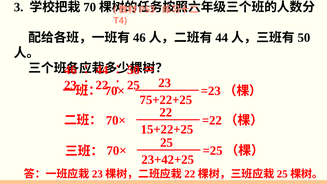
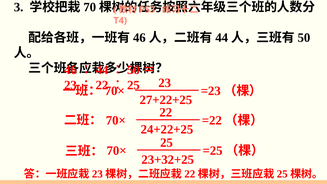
75+22+25: 75+22+25 -> 27+22+25 (166, 100)
15+22+25: 15+22+25 -> 24+22+25 (167, 129)
23+42+25: 23+42+25 -> 23+32+25 (168, 160)
